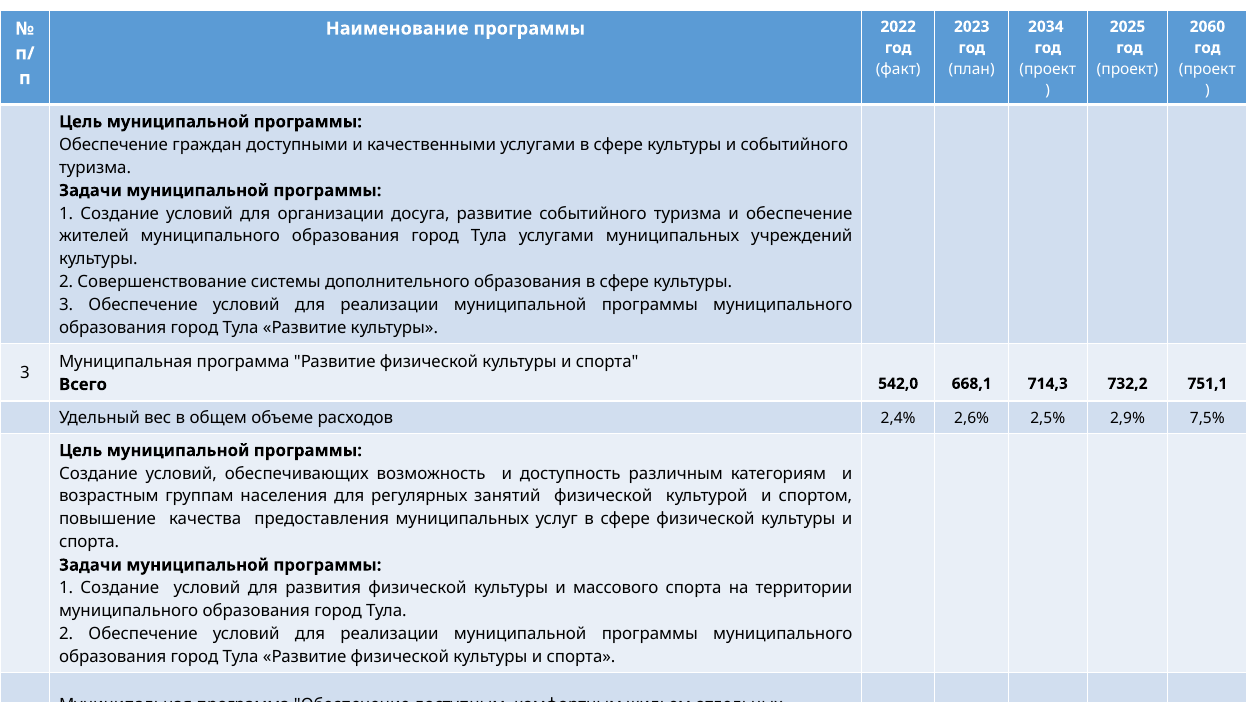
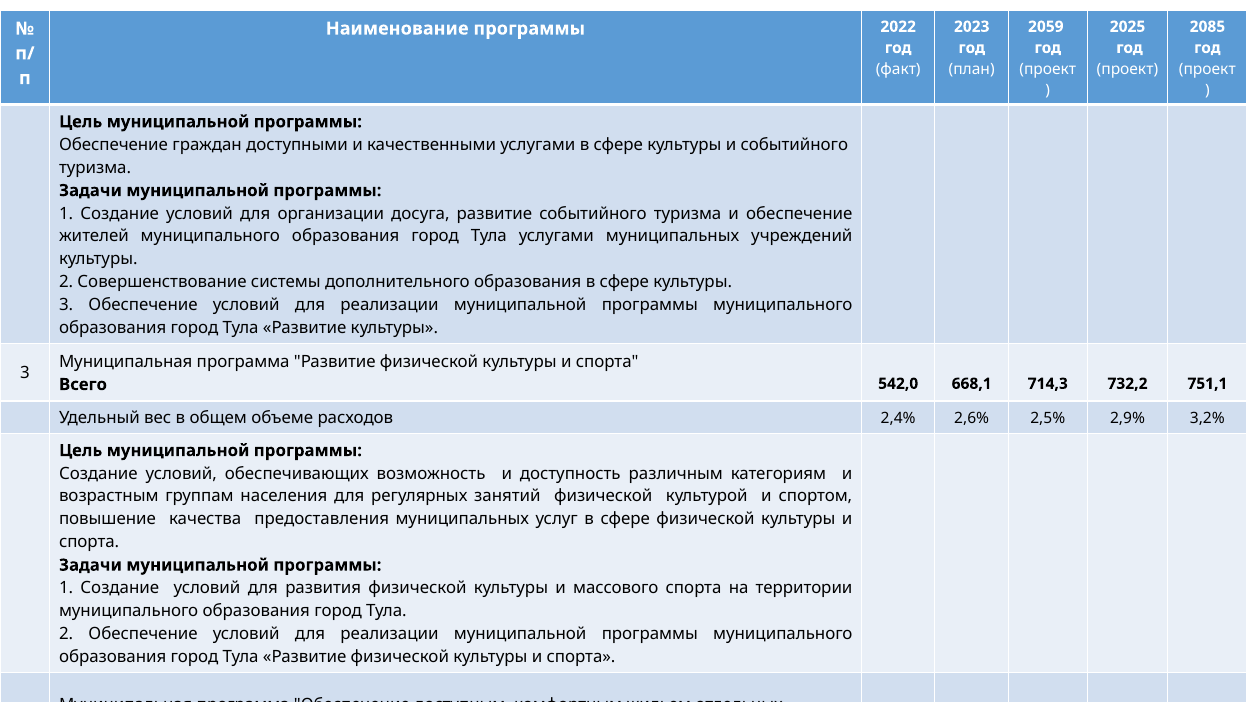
2034: 2034 -> 2059 (1046, 27)
2060: 2060 -> 2085 (1207, 27)
7,5%: 7,5% -> 3,2% (1207, 418)
